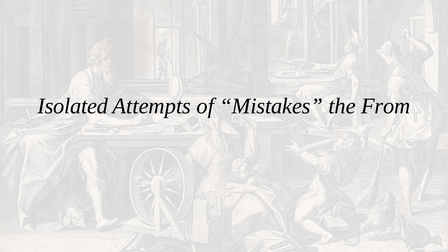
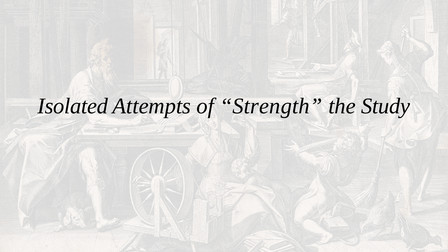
Mistakes: Mistakes -> Strength (271, 106)
From: From -> Study (386, 106)
